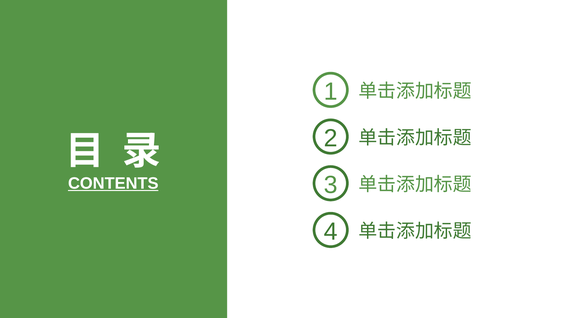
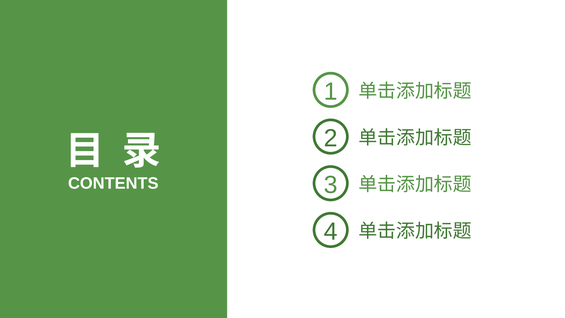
CONTENTS underline: present -> none (113, 183)
